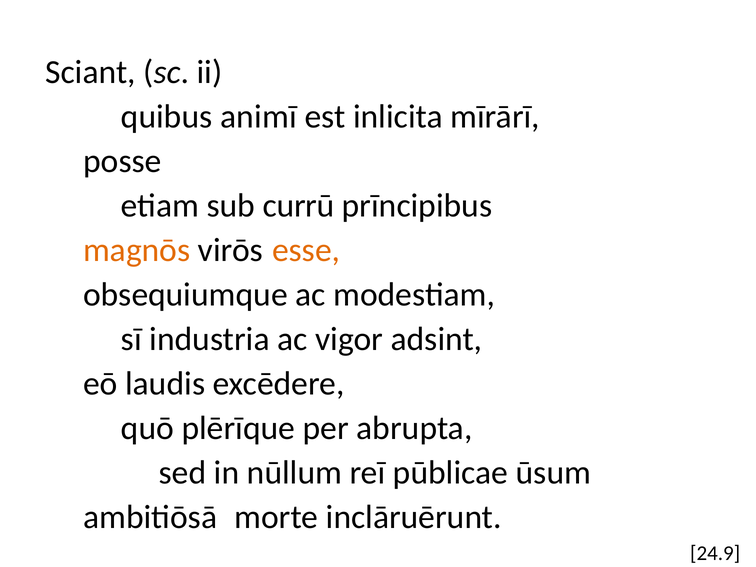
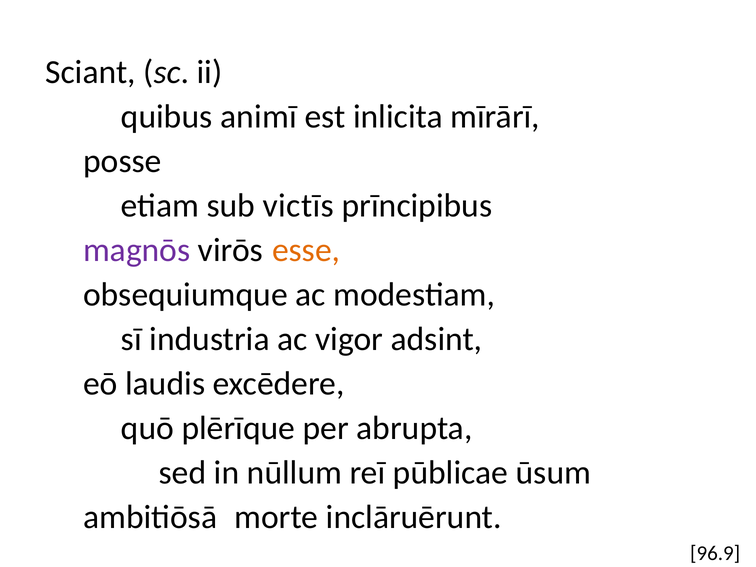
currū: currū -> victīs (298, 206)
magnōs colour: orange -> purple (137, 250)
24.9: 24.9 -> 96.9 (715, 553)
